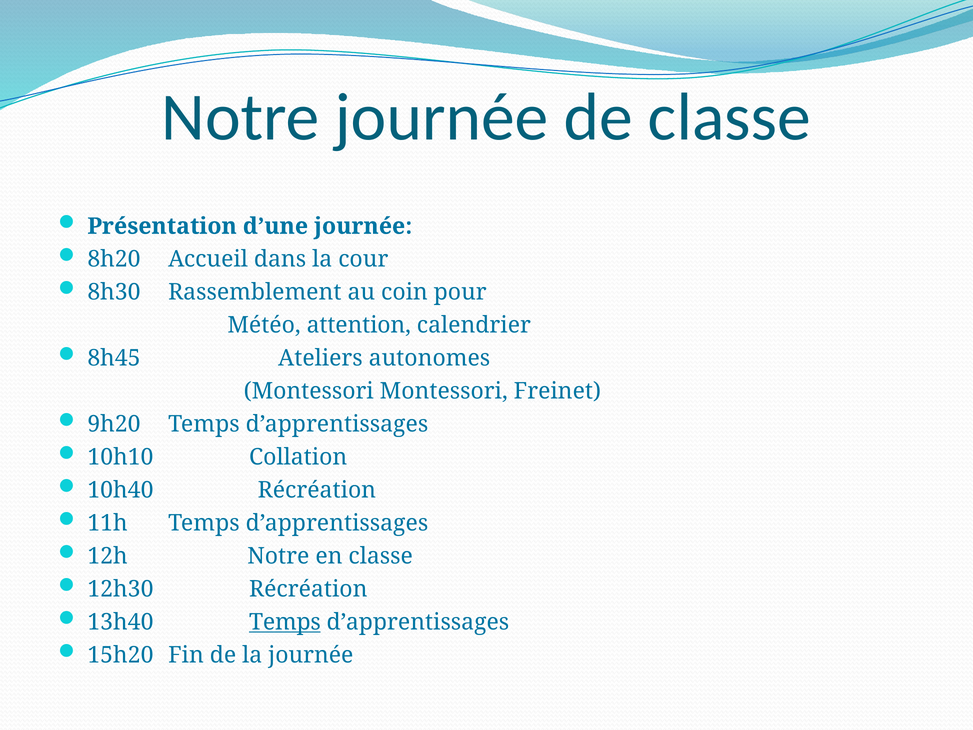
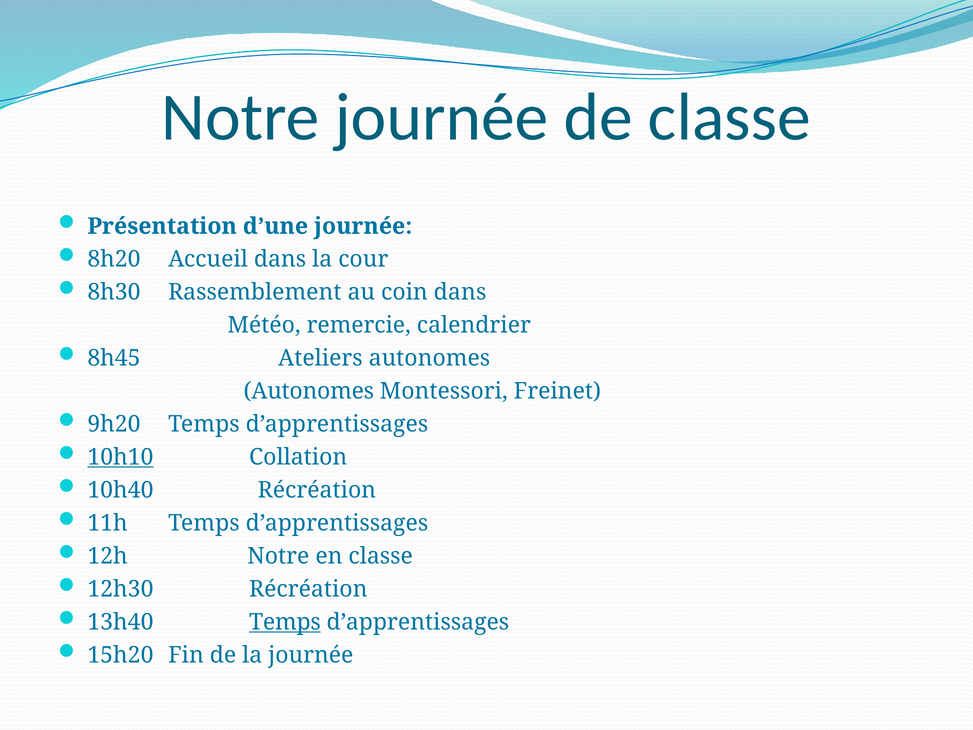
coin pour: pour -> dans (460, 292)
attention: attention -> remercie (359, 325)
Montessori: Montessori -> Autonomes (309, 391)
10h10 underline: none -> present (120, 457)
